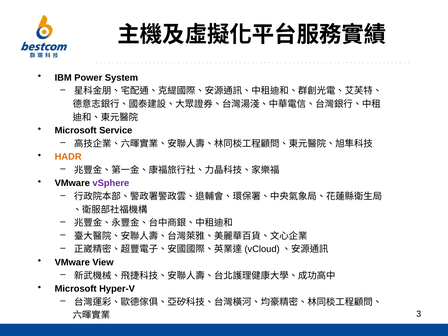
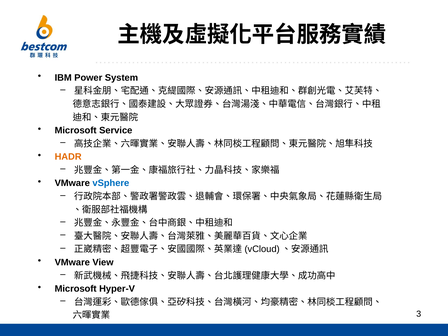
vSphere colour: purple -> blue (111, 183)
